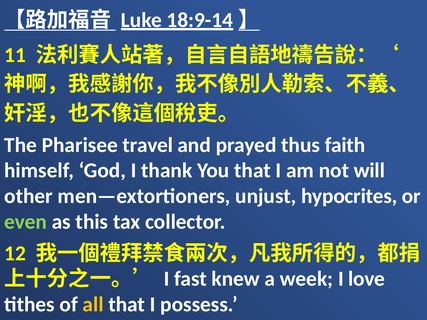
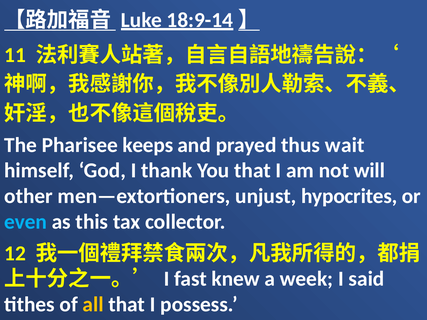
travel: travel -> keeps (148, 145)
faith: faith -> wait (345, 145)
even colour: light green -> light blue (26, 222)
love: love -> said (366, 279)
